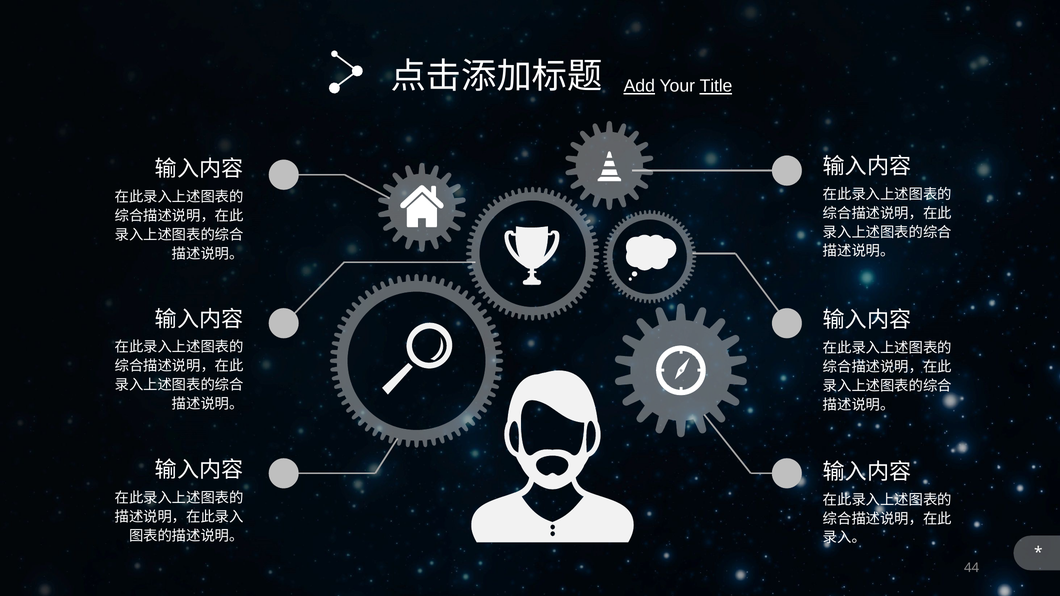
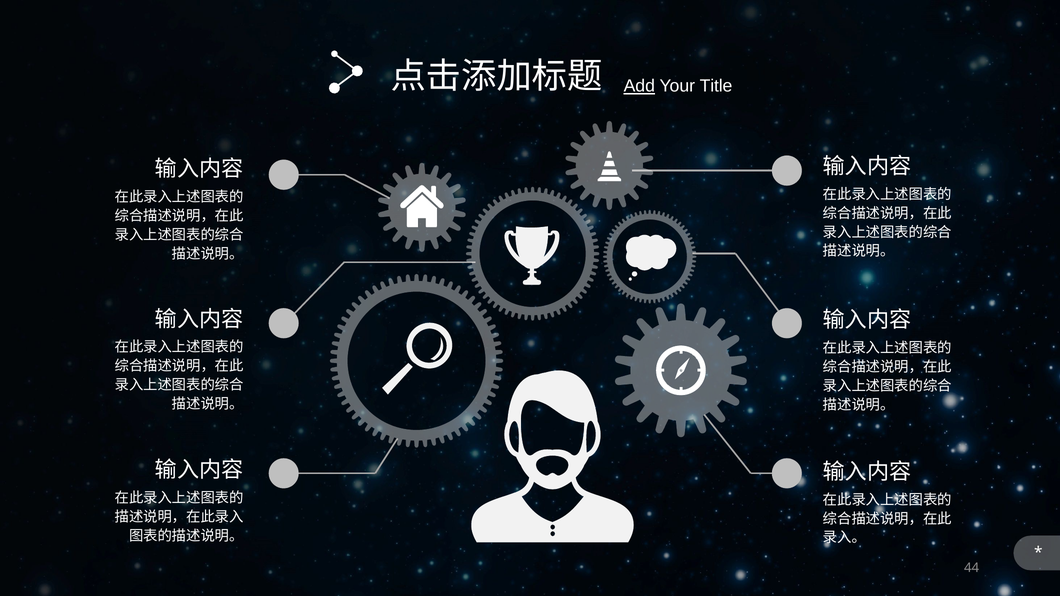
Title underline: present -> none (716, 86)
